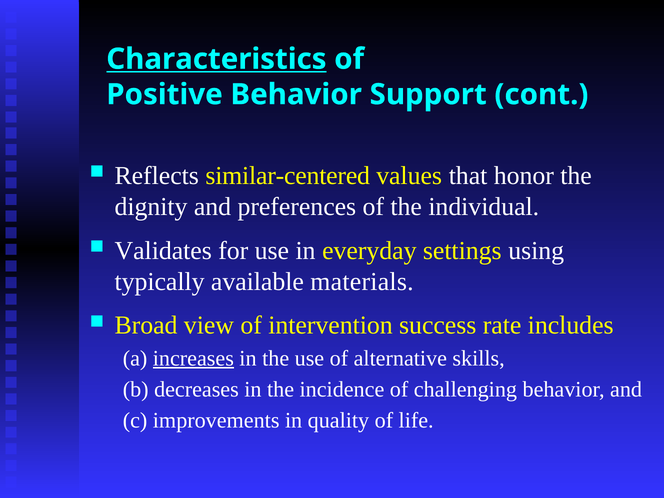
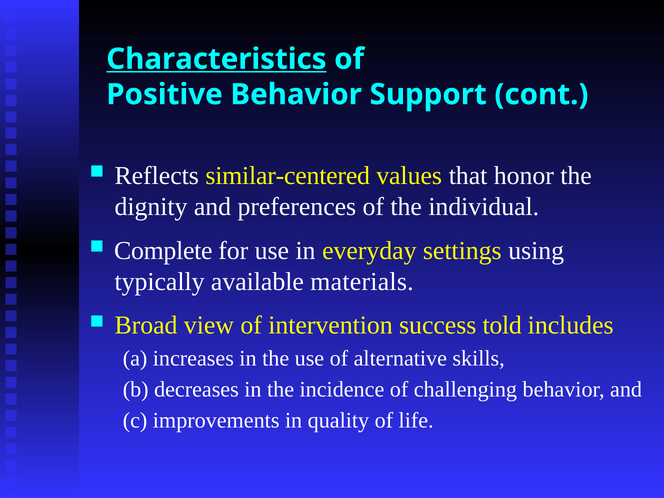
Validates: Validates -> Complete (163, 250)
rate: rate -> told (502, 325)
increases underline: present -> none (193, 358)
